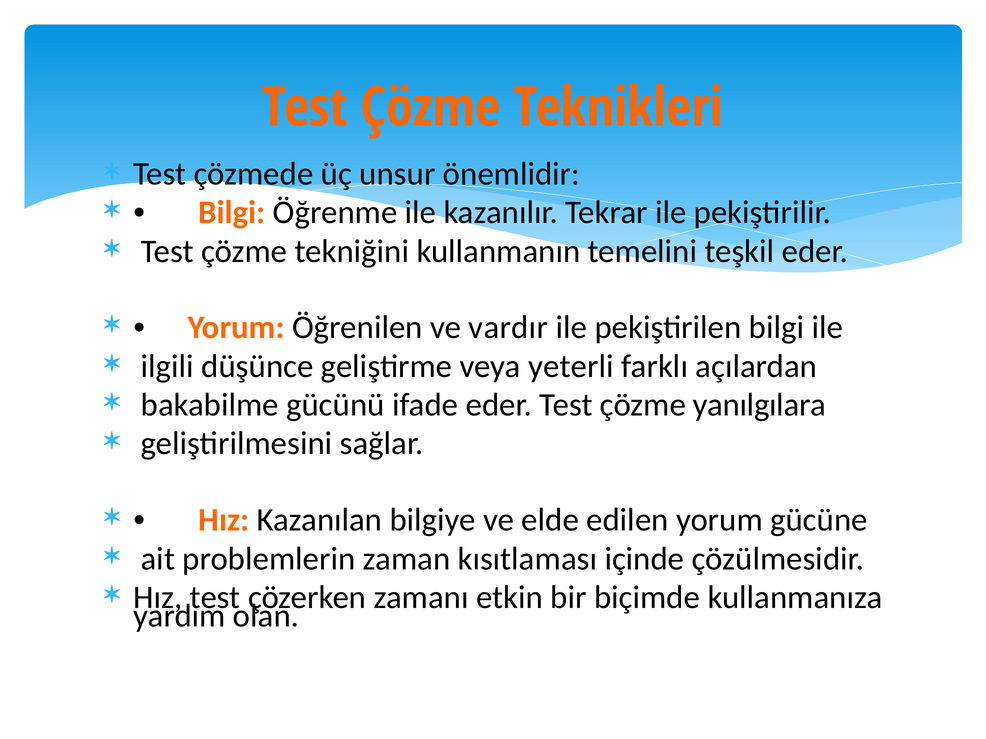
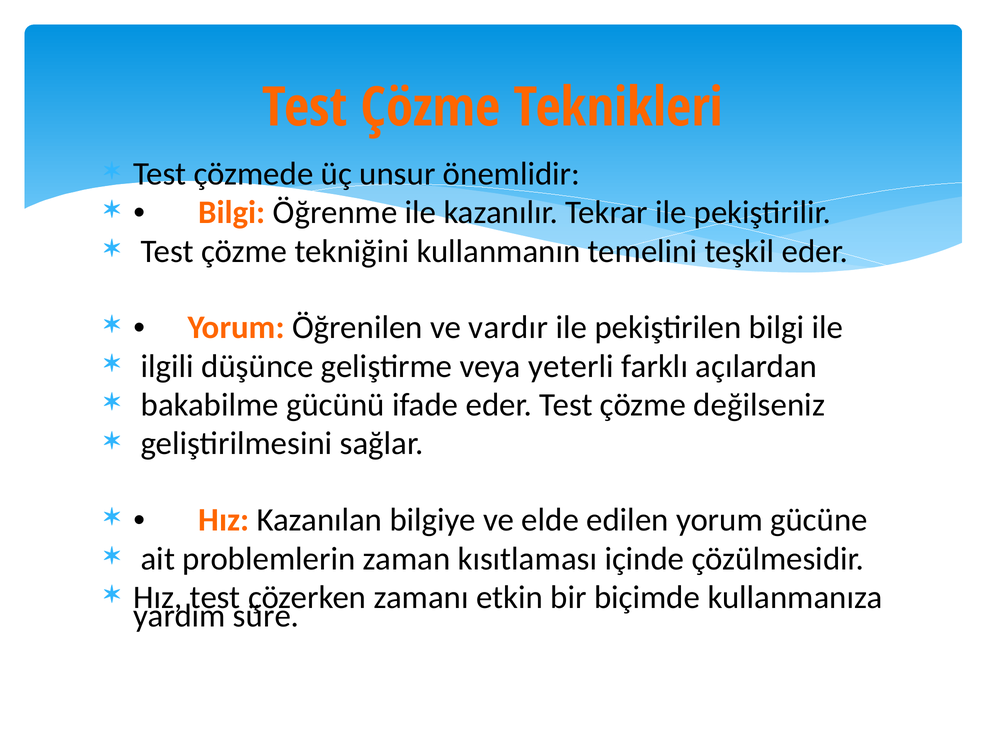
yanılgılara: yanılgılara -> değilseniz (759, 405)
olan: olan -> süre (266, 616)
